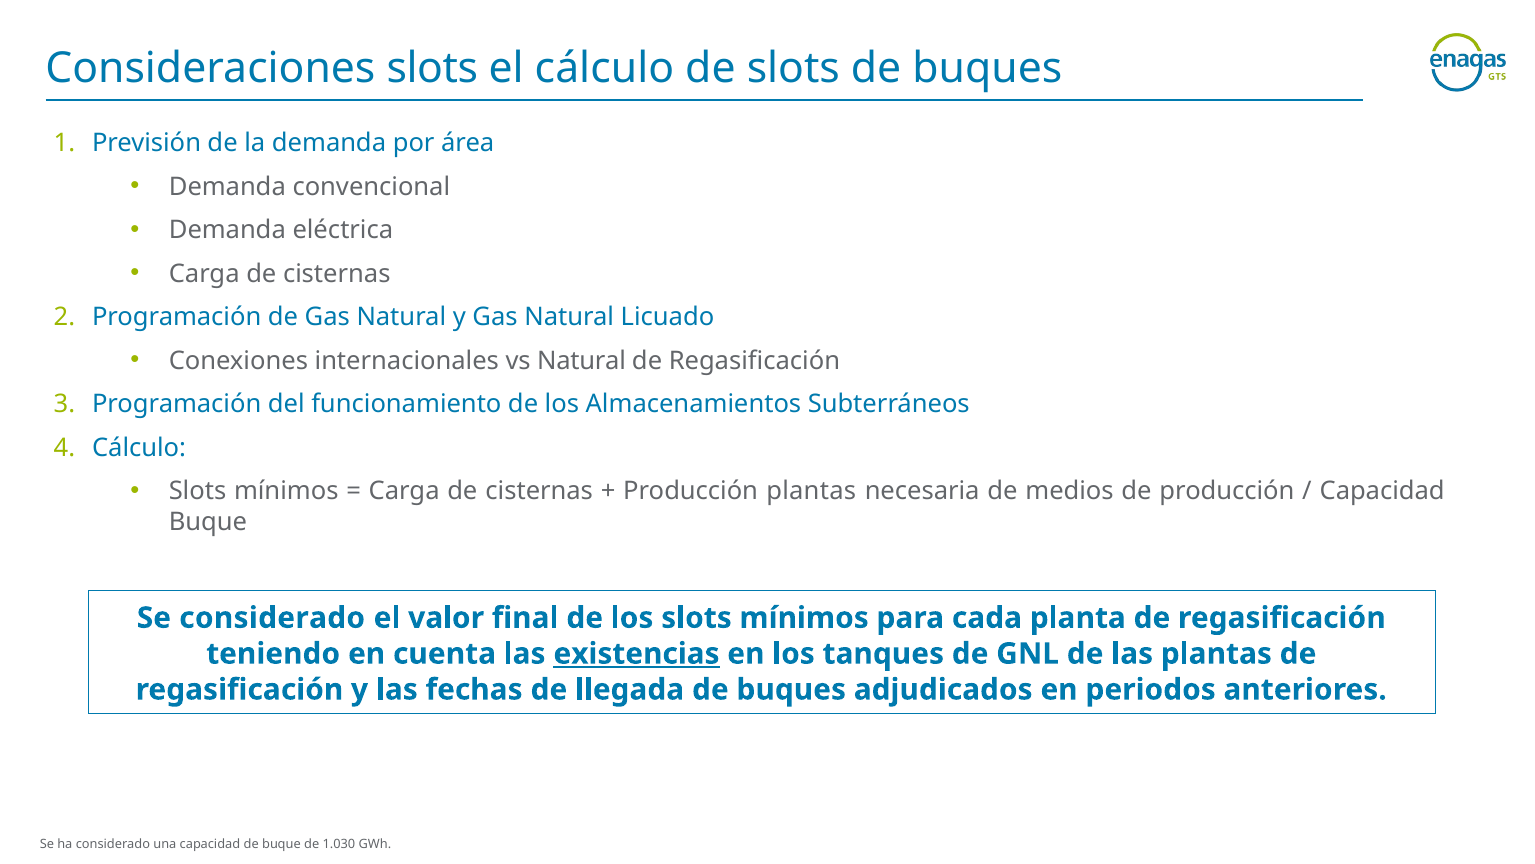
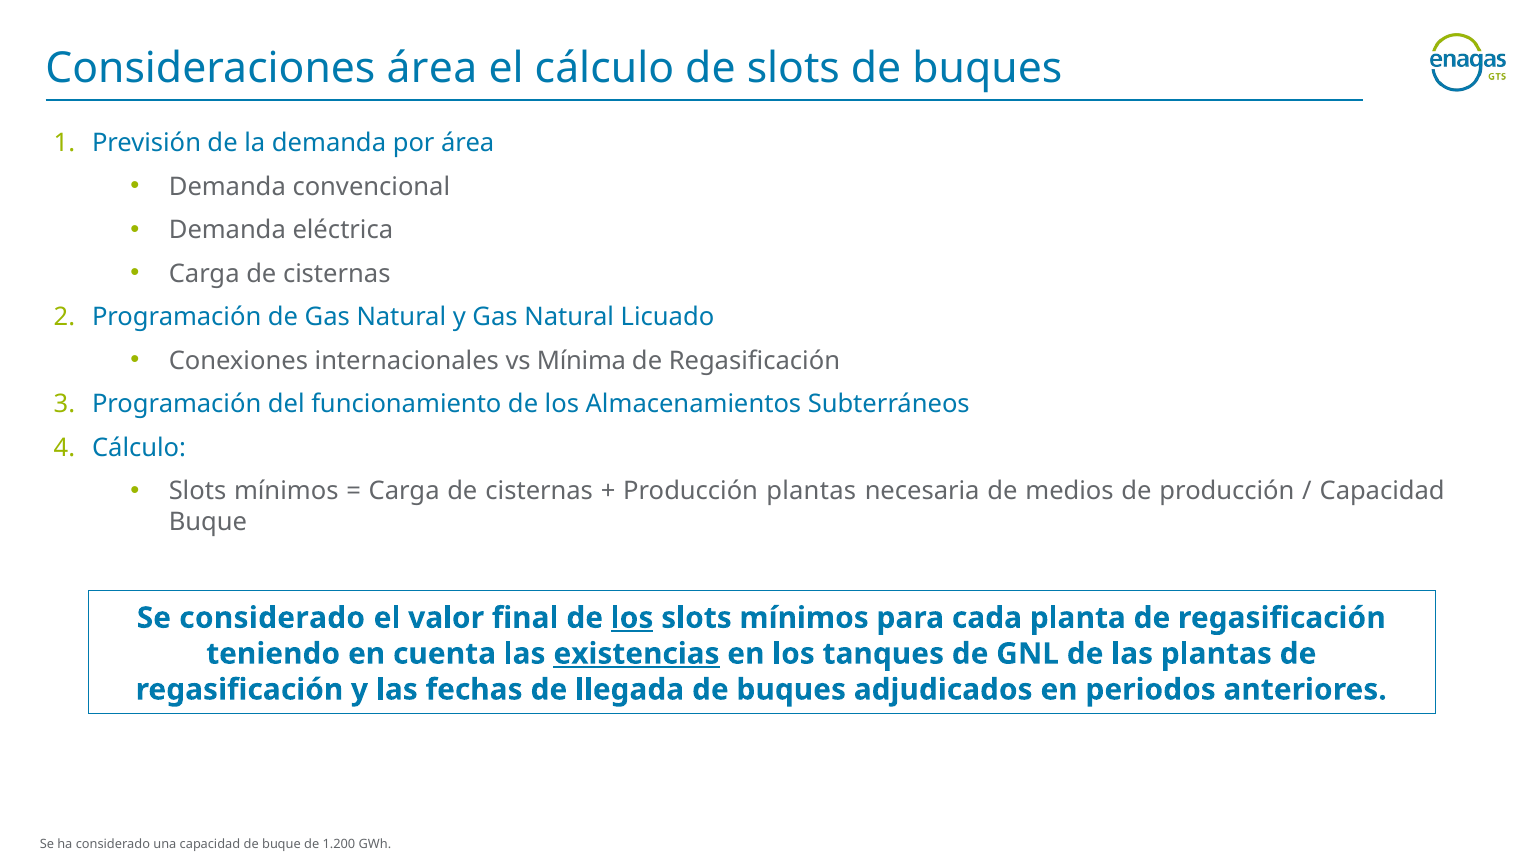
Consideraciones slots: slots -> área (432, 69)
vs Natural: Natural -> Mínima (581, 361)
los underline: none -> present (632, 618)
1.030: 1.030 -> 1.200 (339, 843)
